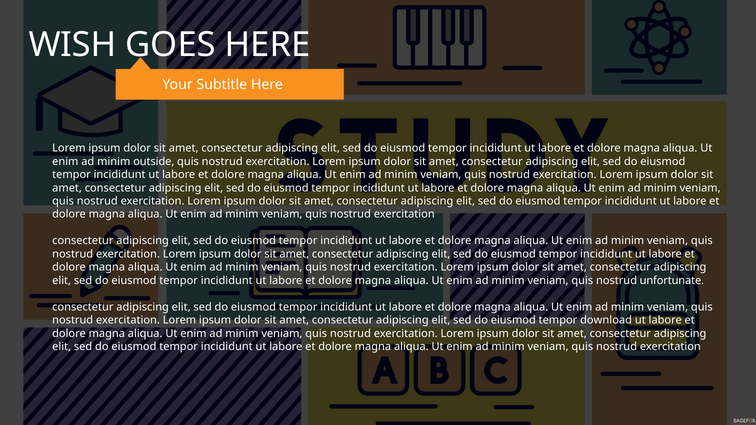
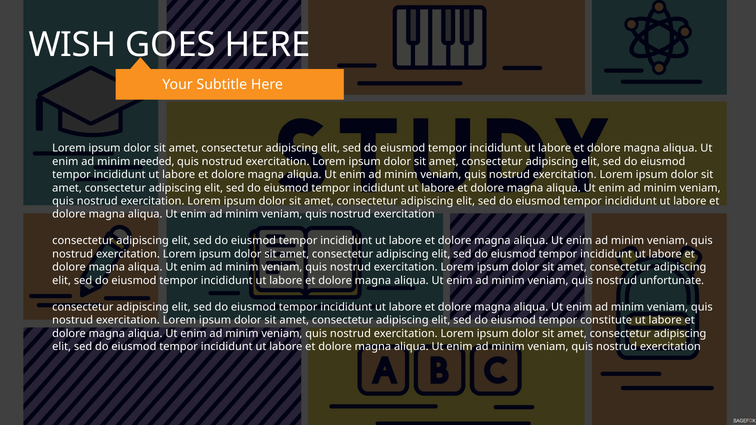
outside: outside -> needed (154, 162)
download: download -> constitute (606, 320)
